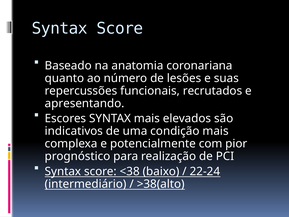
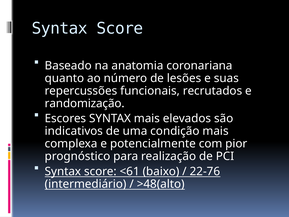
apresentando: apresentando -> randomização (85, 103)
<38: <38 -> <61 (130, 171)
22-24: 22-24 -> 22-76 (205, 171)
>38(alto: >38(alto -> >48(alto (161, 184)
